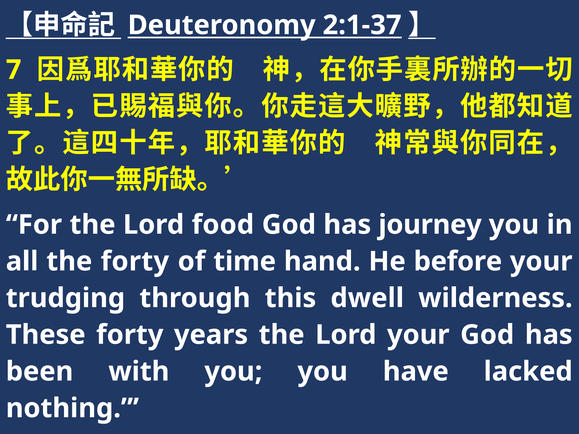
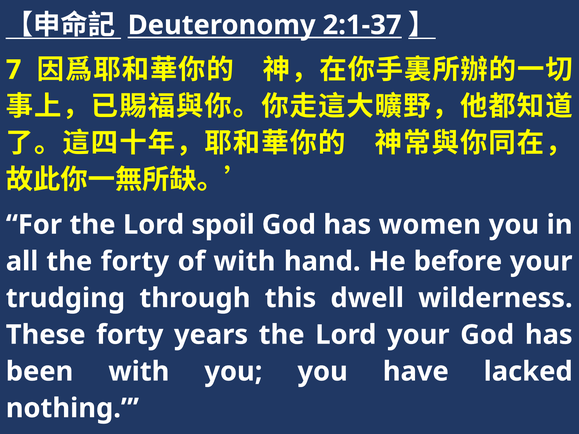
food: food -> spoil (223, 225)
journey: journey -> women (430, 225)
of time: time -> with (244, 262)
